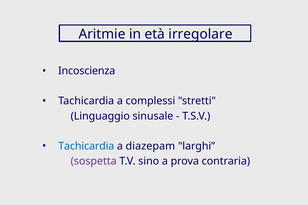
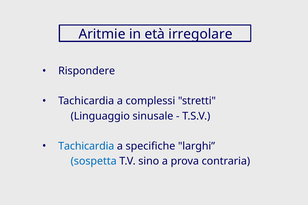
Incoscienza: Incoscienza -> Rispondere (87, 71)
diazepam: diazepam -> specifiche (150, 146)
sospetta colour: purple -> blue (94, 161)
